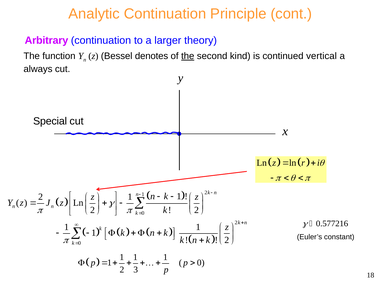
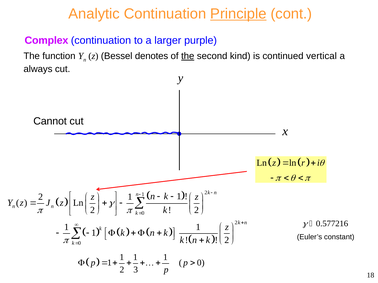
Principle underline: none -> present (238, 14)
Arbitrary: Arbitrary -> Complex (46, 41)
theory: theory -> purple (201, 41)
Special: Special -> Cannot (50, 121)
